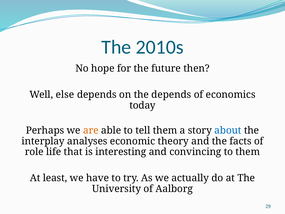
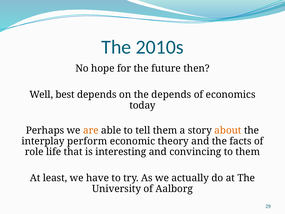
else: else -> best (65, 95)
about colour: blue -> orange (228, 130)
analyses: analyses -> perform (87, 141)
